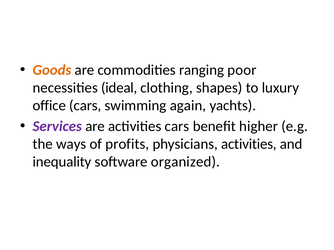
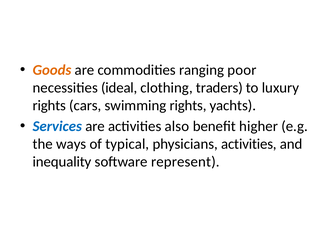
shapes: shapes -> traders (219, 88)
office: office -> rights (49, 106)
swimming again: again -> rights (188, 106)
Services colour: purple -> blue (57, 126)
activities cars: cars -> also (177, 126)
profits: profits -> typical (127, 144)
organized: organized -> represent (185, 162)
